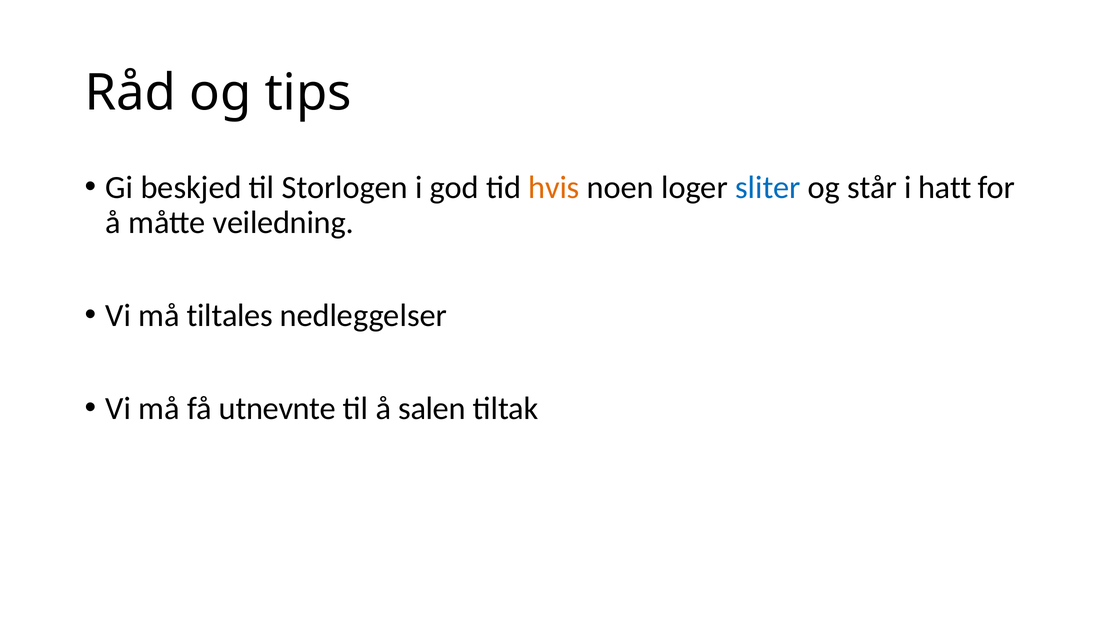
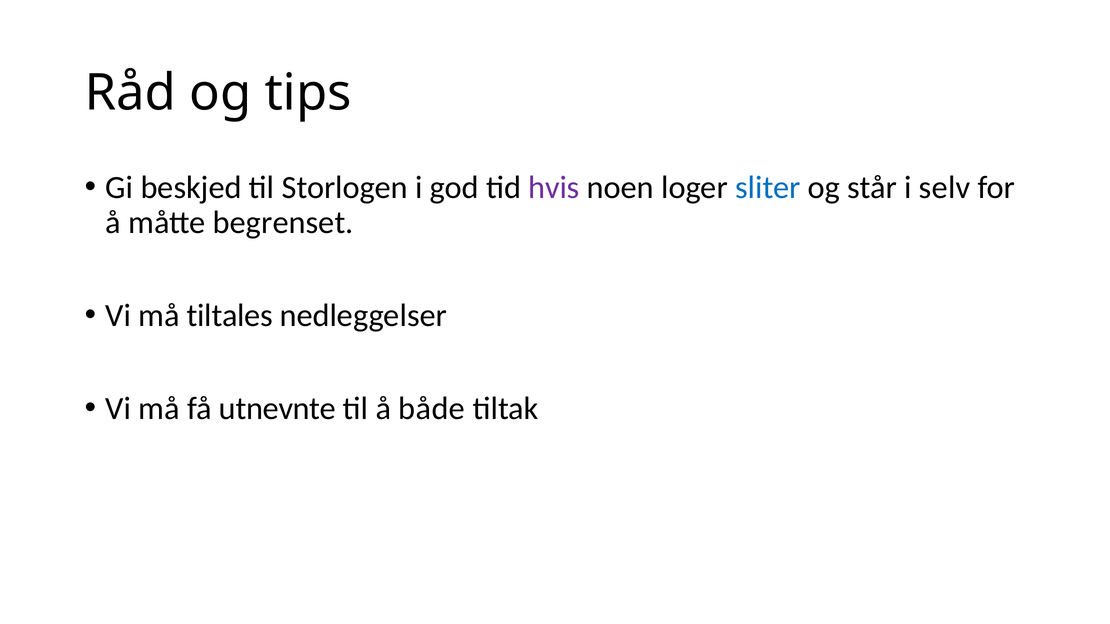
hvis colour: orange -> purple (554, 188)
hatt: hatt -> selv (945, 188)
veiledning: veiledning -> begrenset (283, 223)
salen: salen -> både (432, 409)
